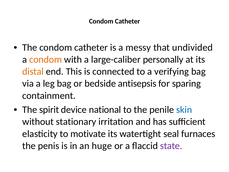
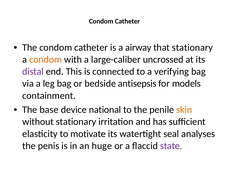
messy: messy -> airway (138, 47)
that undivided: undivided -> stationary (192, 47)
personally: personally -> uncrossed (163, 59)
distal colour: orange -> purple (33, 71)
sparing: sparing -> models (186, 83)
spirit: spirit -> base (49, 110)
skin colour: blue -> orange (184, 110)
furnaces: furnaces -> analyses (198, 134)
